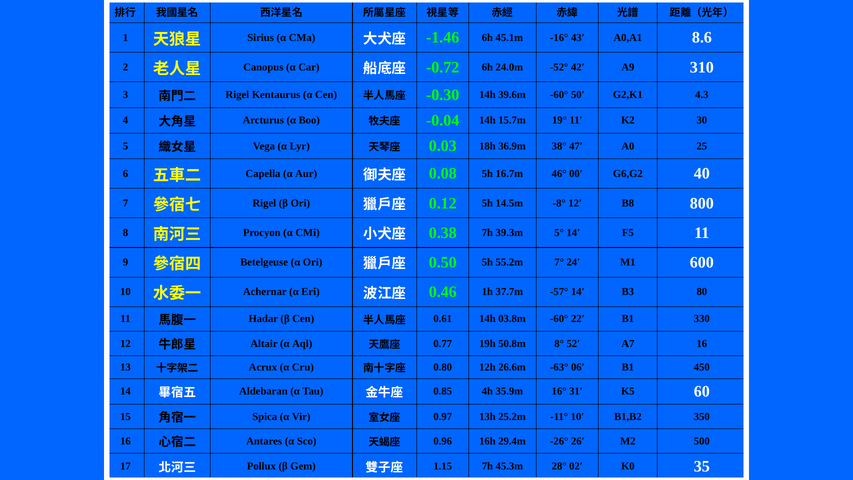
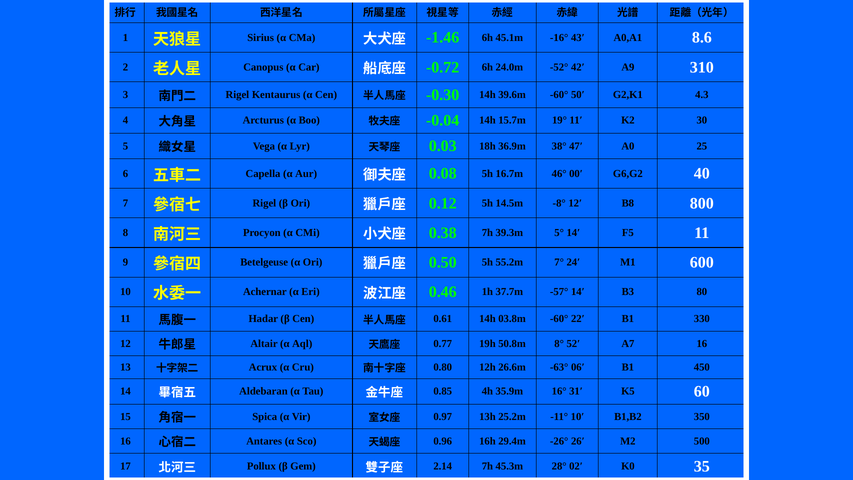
1.15: 1.15 -> 2.14 (443, 466)
